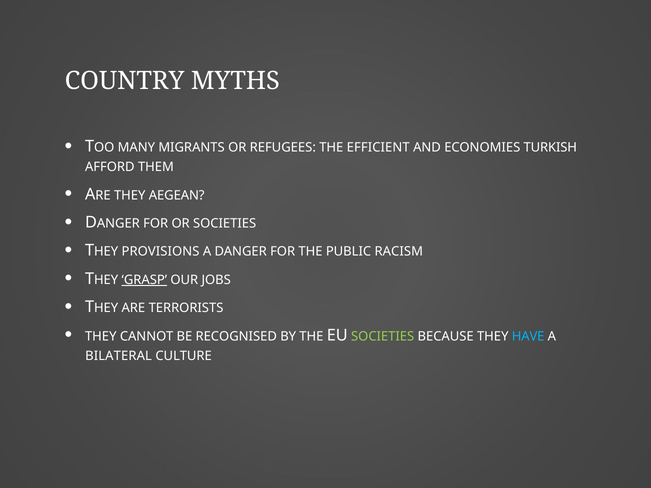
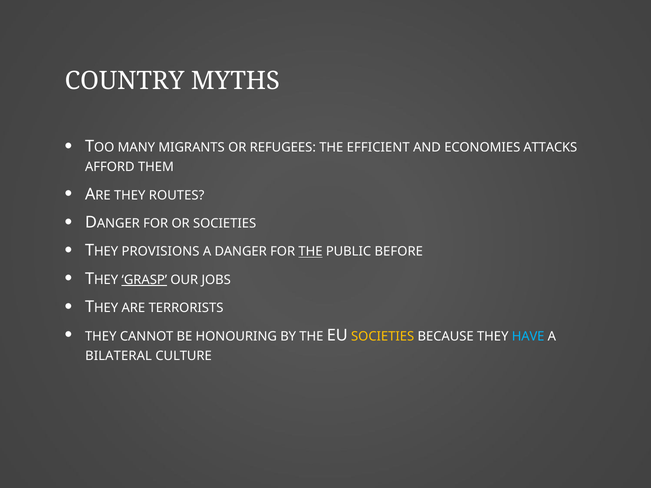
TURKISH: TURKISH -> ATTACKS (550, 148)
AEGEAN: AEGEAN -> ROUTES (177, 195)
THE underline: none -> present (310, 252)
RACISM: RACISM -> BEFORE (399, 252)
RECOGNISED: RECOGNISED -> HONOURING (236, 336)
SOCIETIES colour: light green -> yellow (383, 336)
